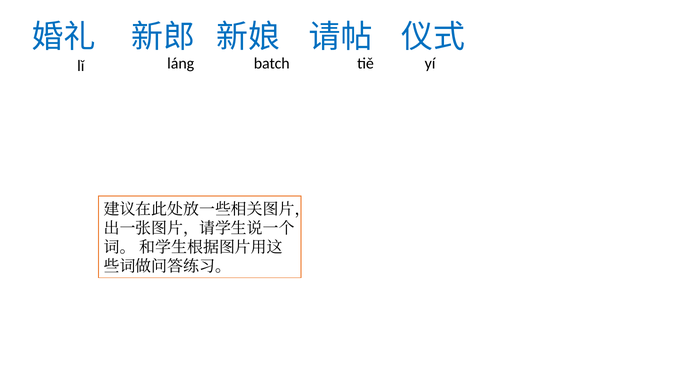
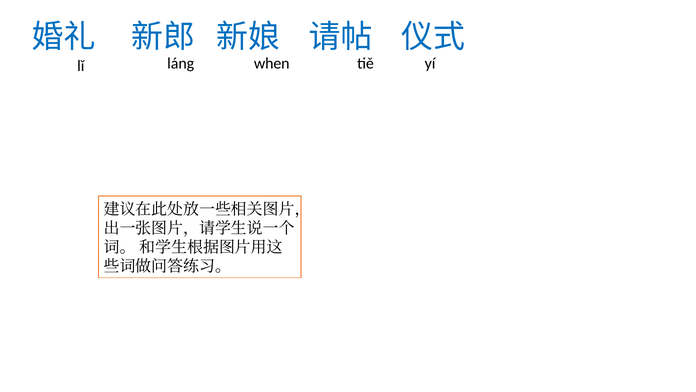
batch: batch -> when (272, 63)
